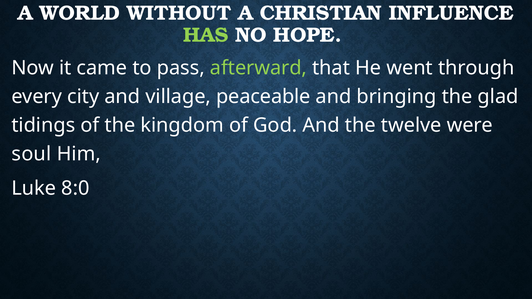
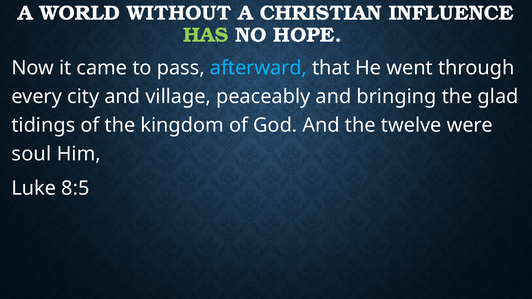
afterward colour: light green -> light blue (258, 68)
peaceable: peaceable -> peaceably (263, 97)
8:0: 8:0 -> 8:5 (75, 188)
